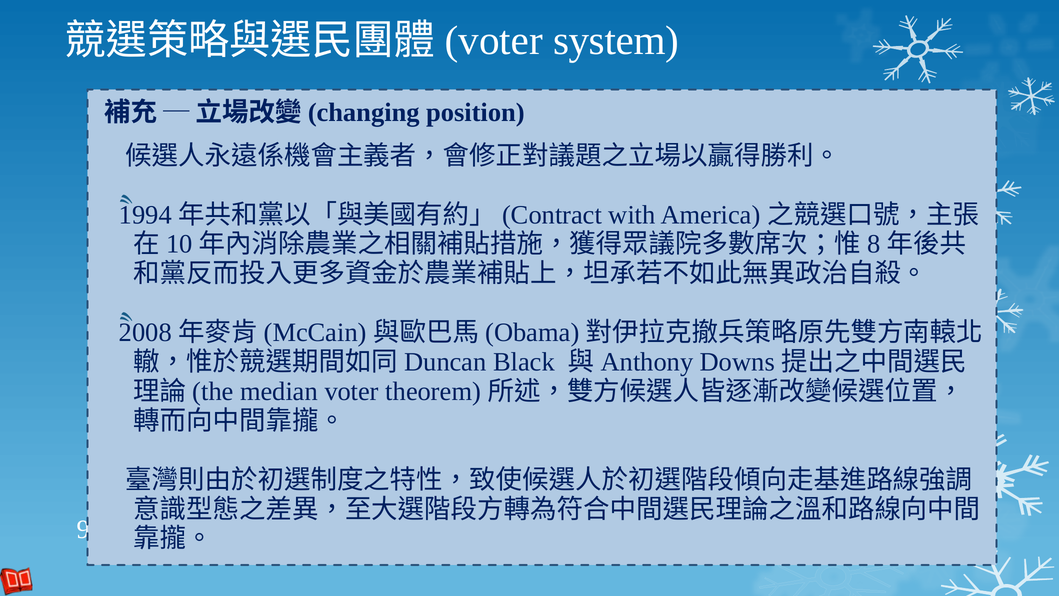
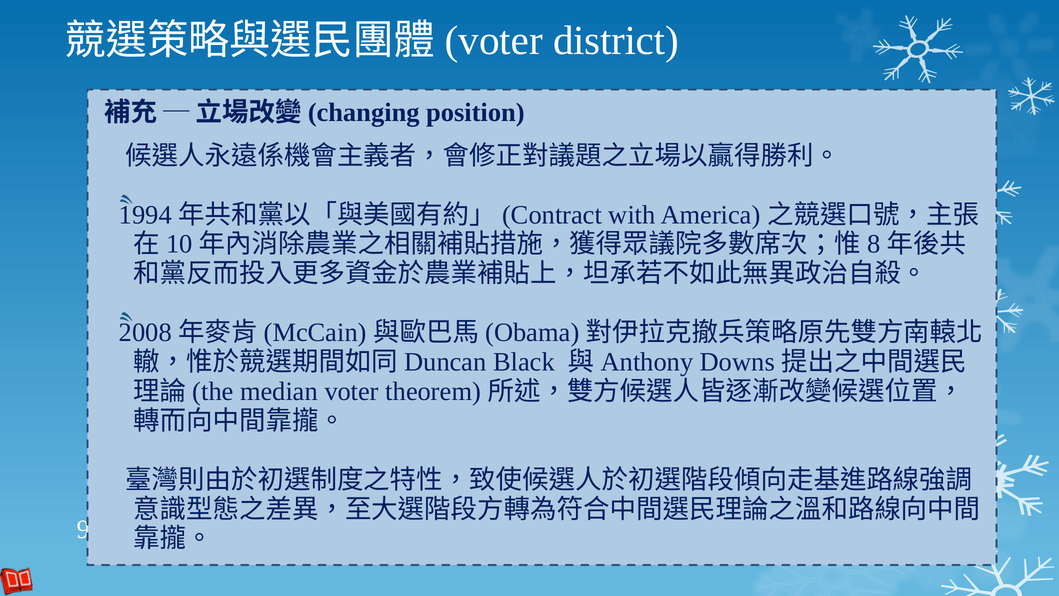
system: system -> district (616, 41)
